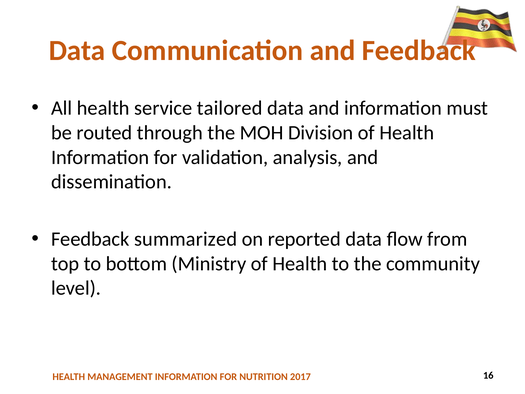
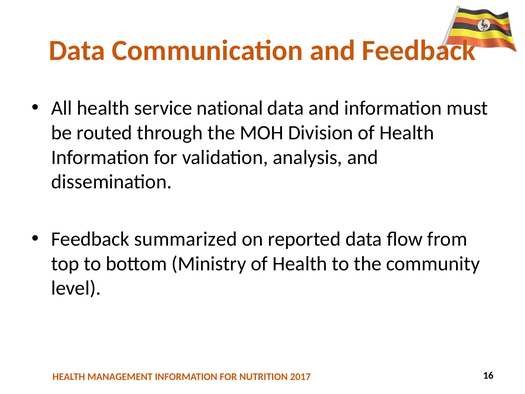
tailored: tailored -> national (230, 108)
